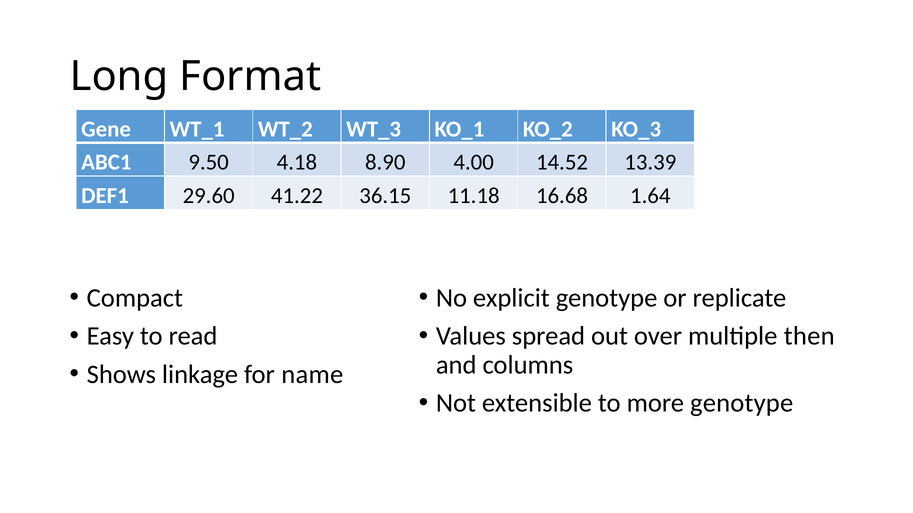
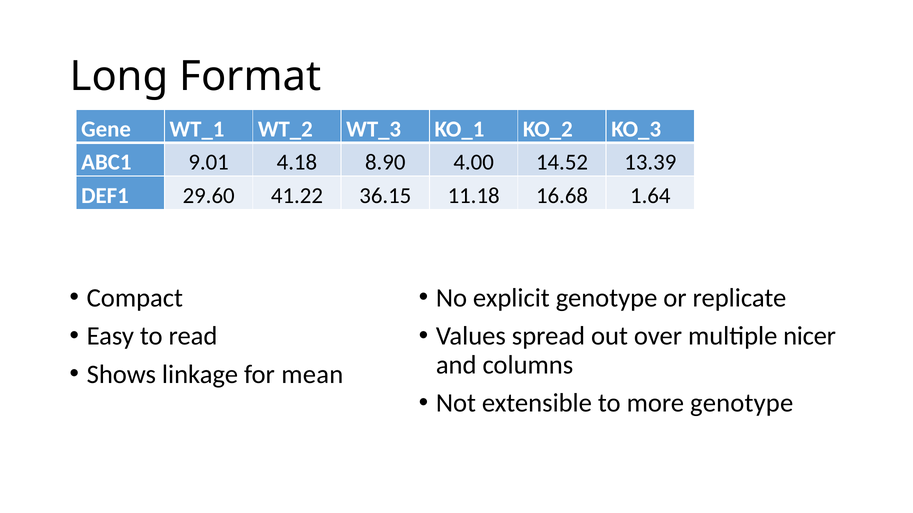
9.50: 9.50 -> 9.01 (209, 163)
then: then -> nicer (810, 336)
name: name -> mean (312, 375)
